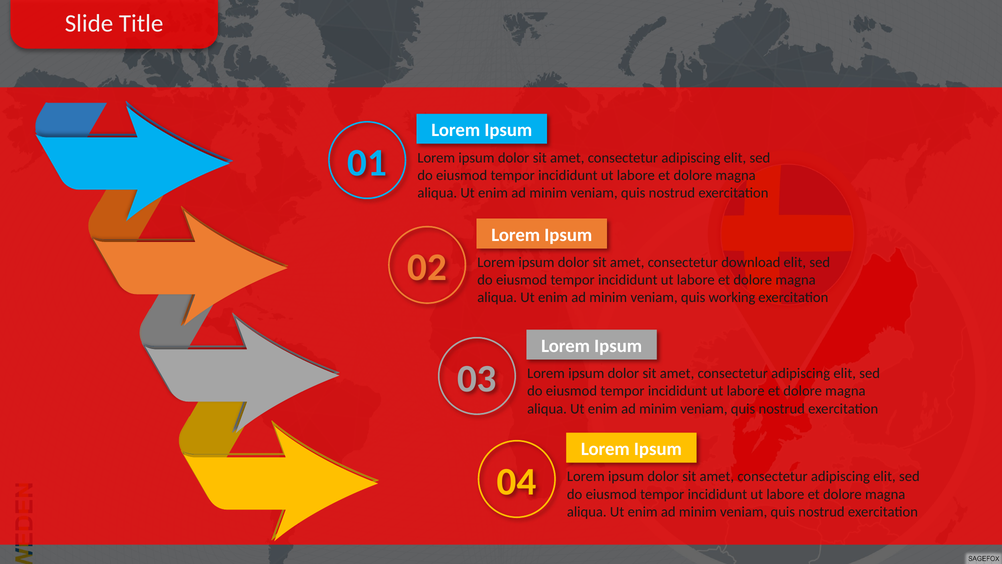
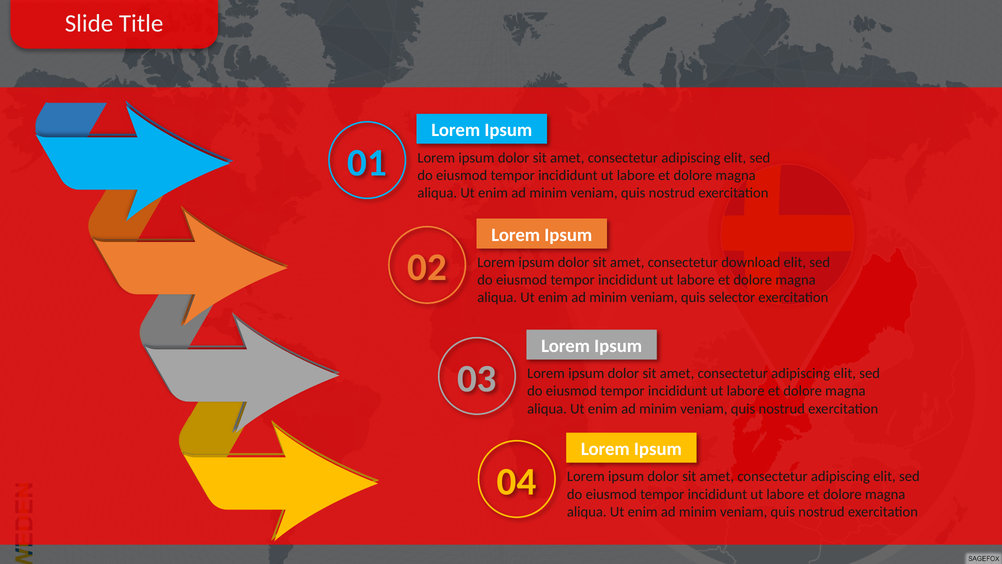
working: working -> selector (732, 297)
